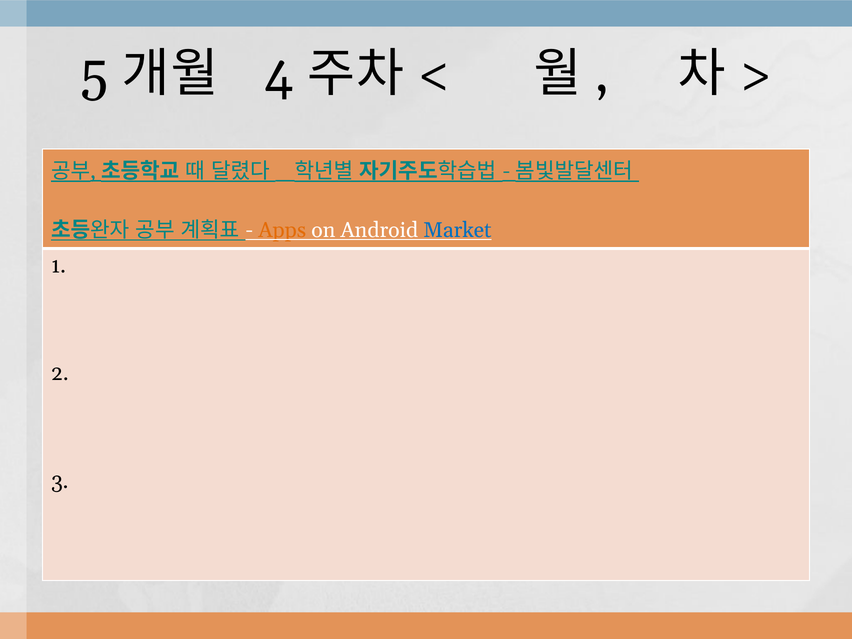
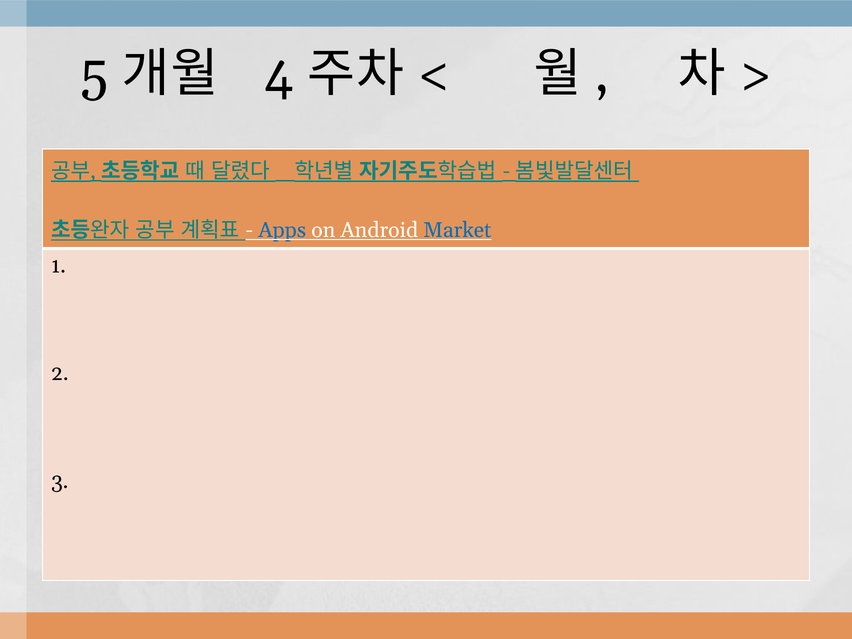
Apps colour: orange -> blue (282, 230)
